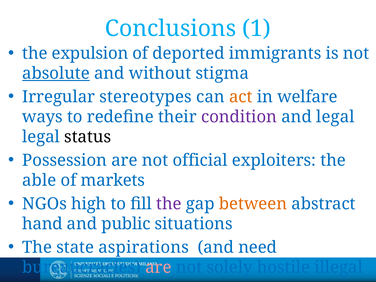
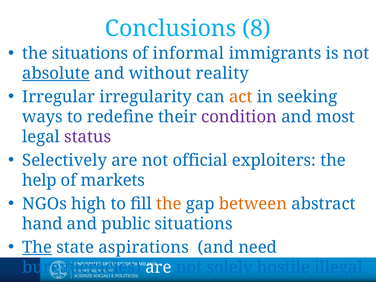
1: 1 -> 8 (257, 29)
the expulsion: expulsion -> situations (90, 53)
deported: deported -> informal (188, 53)
stigma: stigma -> reality (222, 73)
stereotypes: stereotypes -> irregularity (146, 97)
welfare: welfare -> seeking (307, 97)
and legal: legal -> most (335, 117)
status colour: black -> purple (88, 137)
Possession: Possession -> Selectively (65, 160)
able: able -> help (39, 180)
the colour: purple -> orange (169, 204)
The underline: none -> present (37, 247)
are colour: pink -> white (158, 267)
